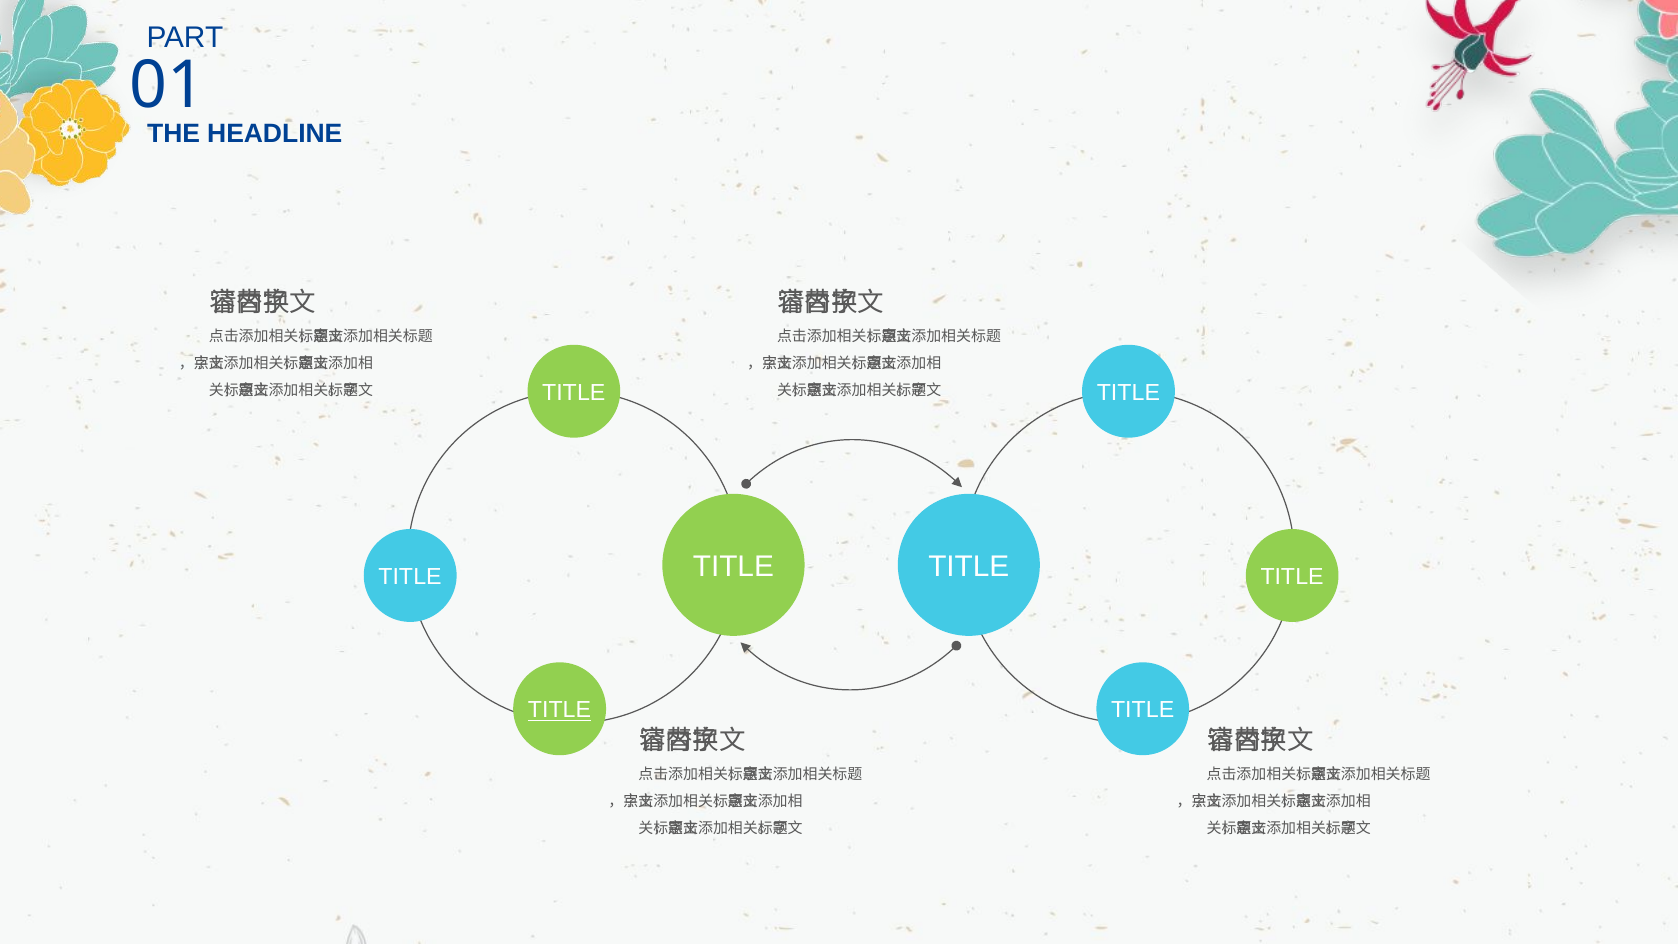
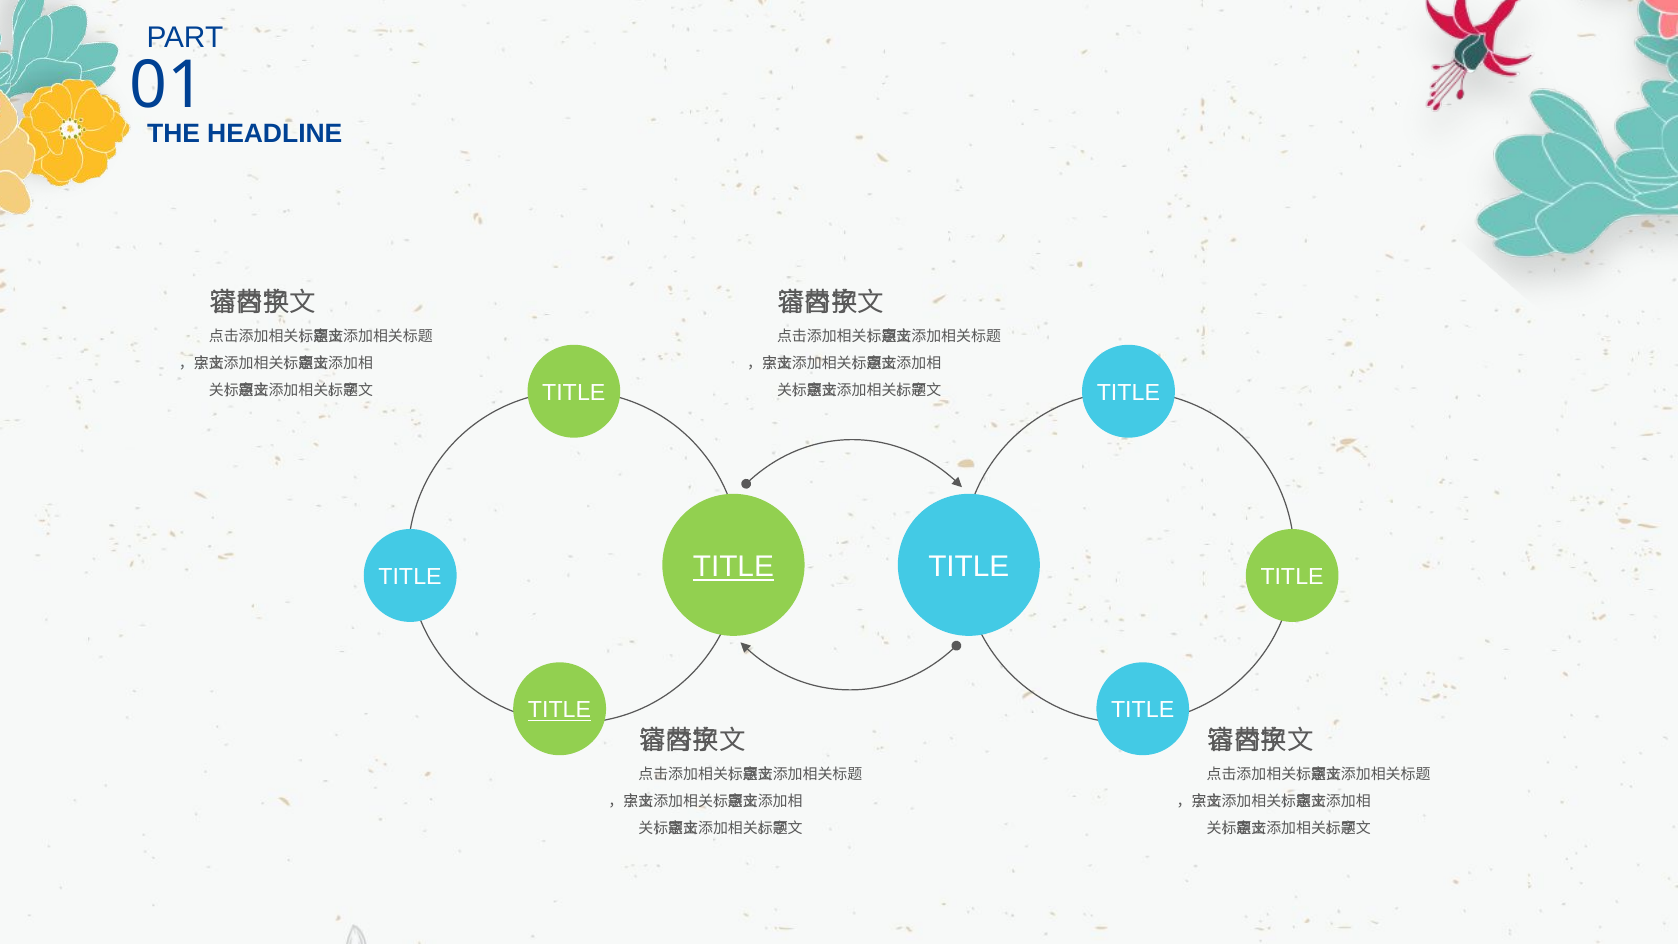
TITLE underline: none -> present (733, 567)
